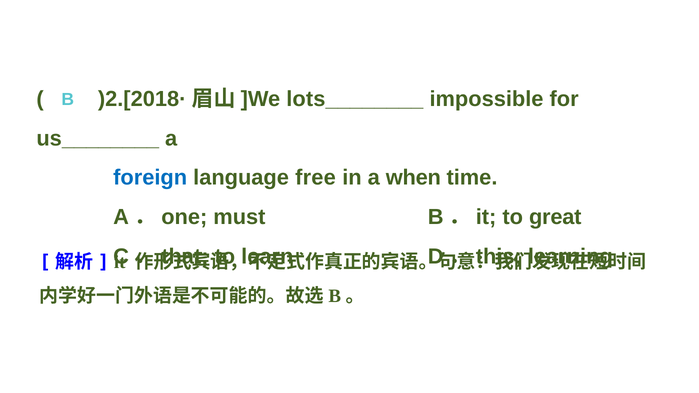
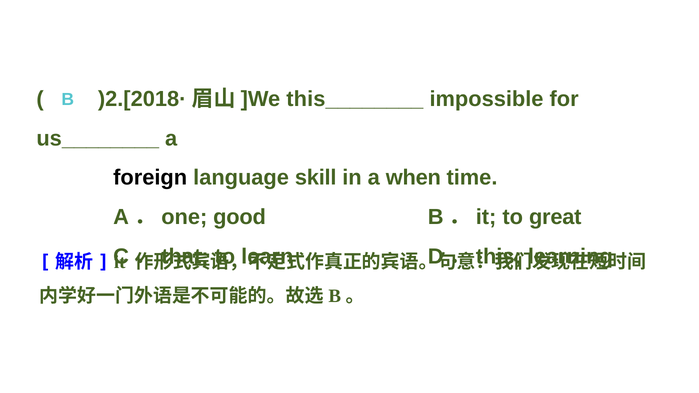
lots________: lots________ -> this________ (355, 99)
foreign colour: blue -> black (150, 178)
free: free -> skill (316, 178)
must: must -> good (240, 217)
